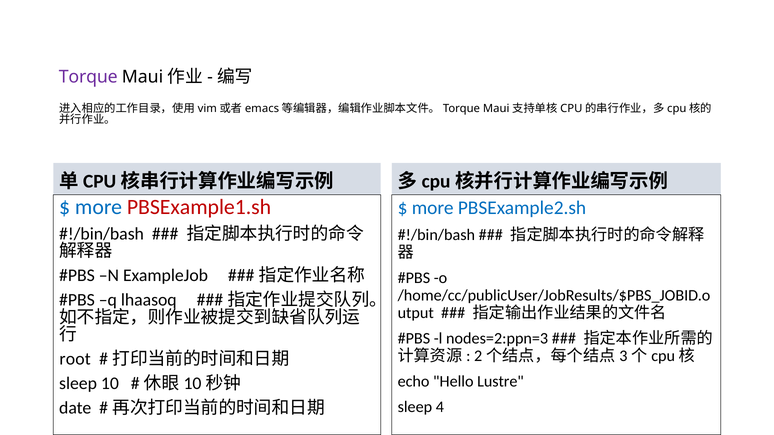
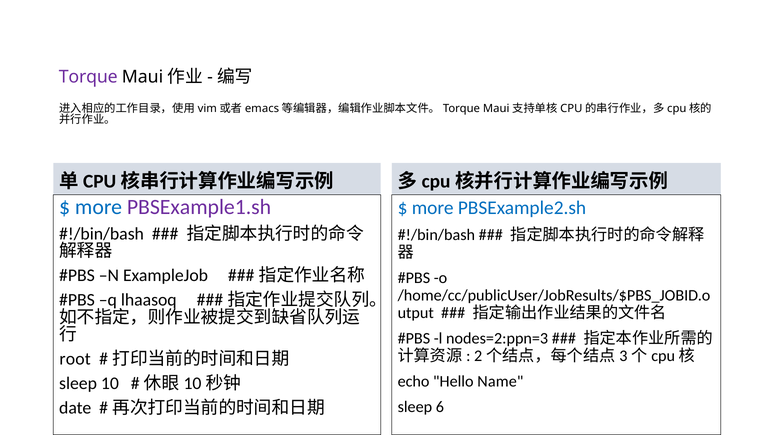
PBSExample1.sh colour: red -> purple (199, 207)
Lustre: Lustre -> Name (500, 382)
4: 4 -> 6 (440, 407)
